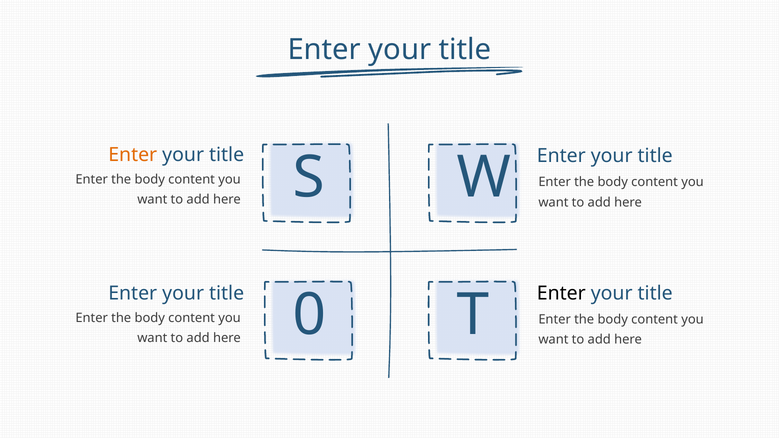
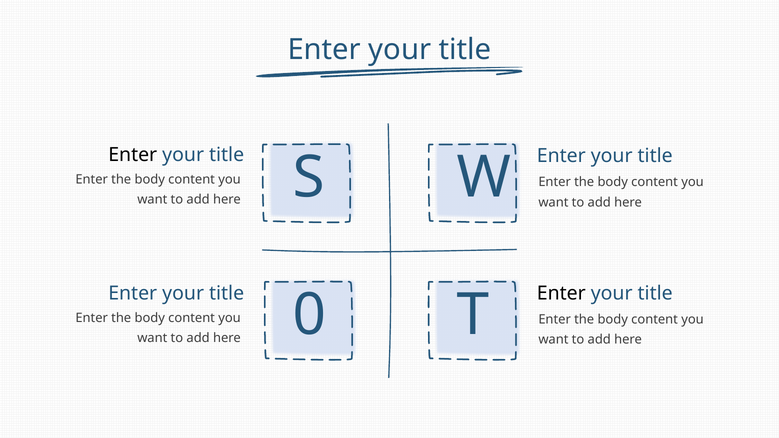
Enter colour: orange -> black (133, 155)
